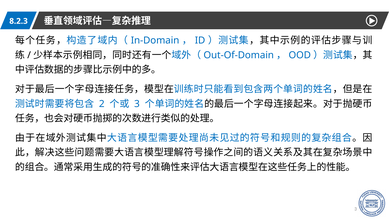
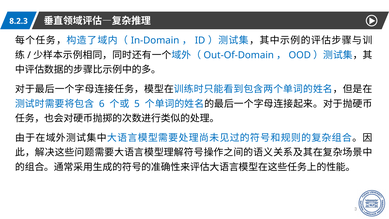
2: 2 -> 6 (102, 104)
3: 3 -> 5 (137, 104)
